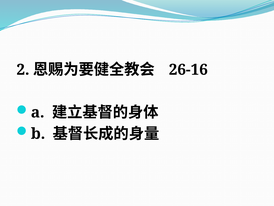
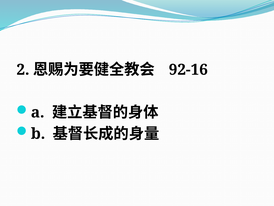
26-16: 26-16 -> 92-16 (188, 70)
